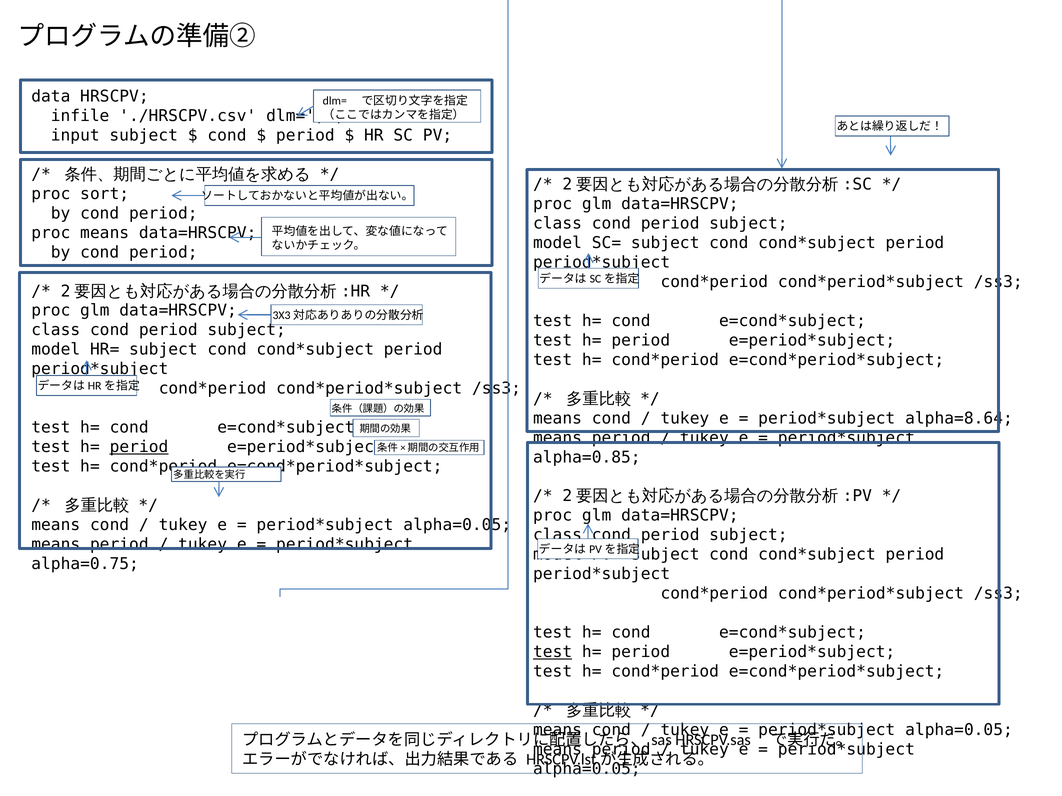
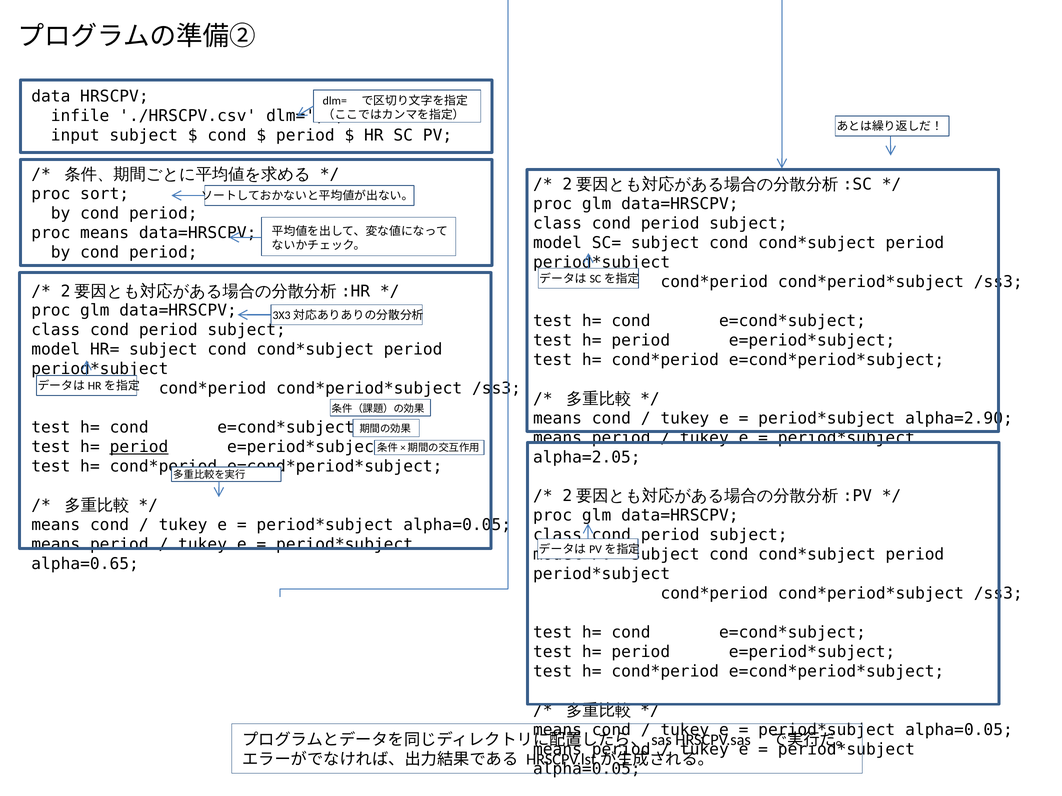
alpha=8.64: alpha=8.64 -> alpha=2.90 (959, 418)
alpha=0.85: alpha=0.85 -> alpha=2.05 (587, 457)
alpha=0.75: alpha=0.75 -> alpha=0.65 (85, 564)
test underline: present -> none (553, 652)
